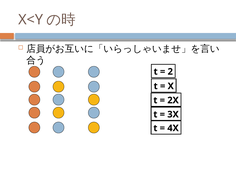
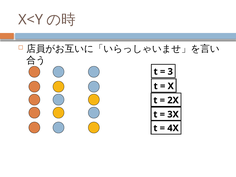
2: 2 -> 3 (170, 72)
